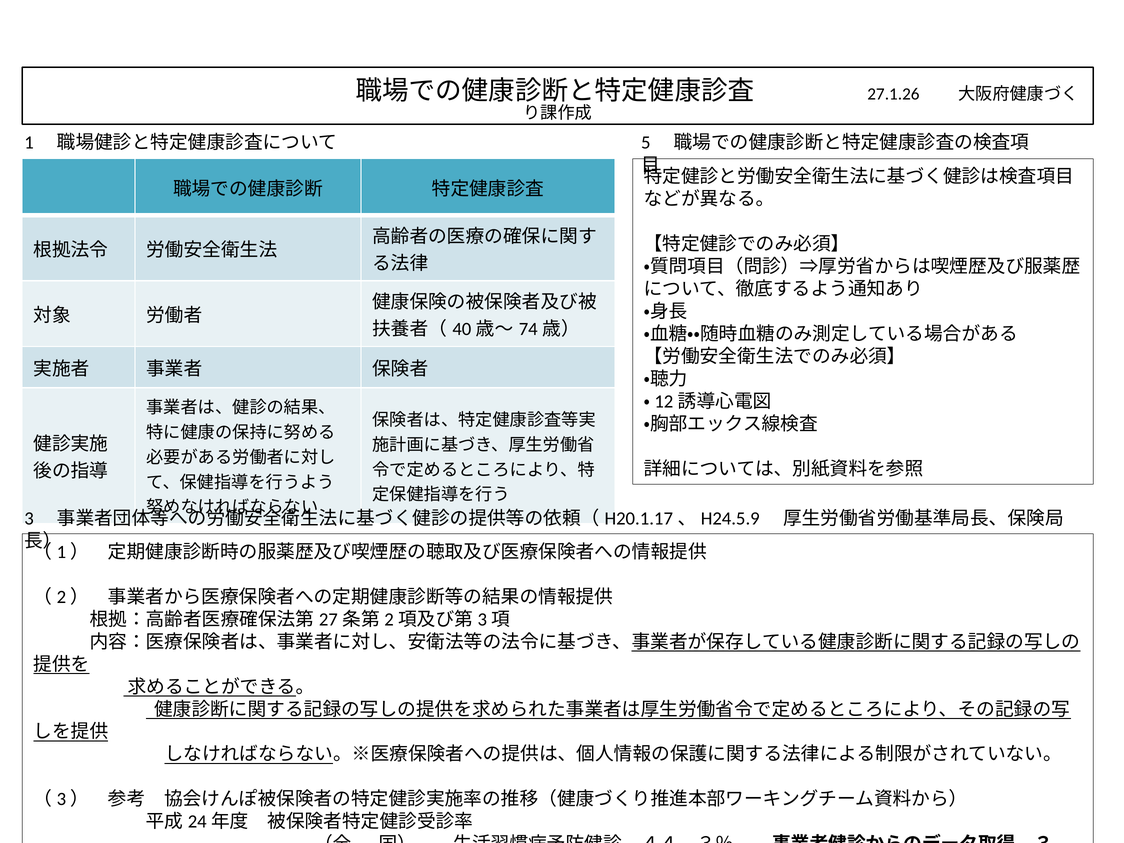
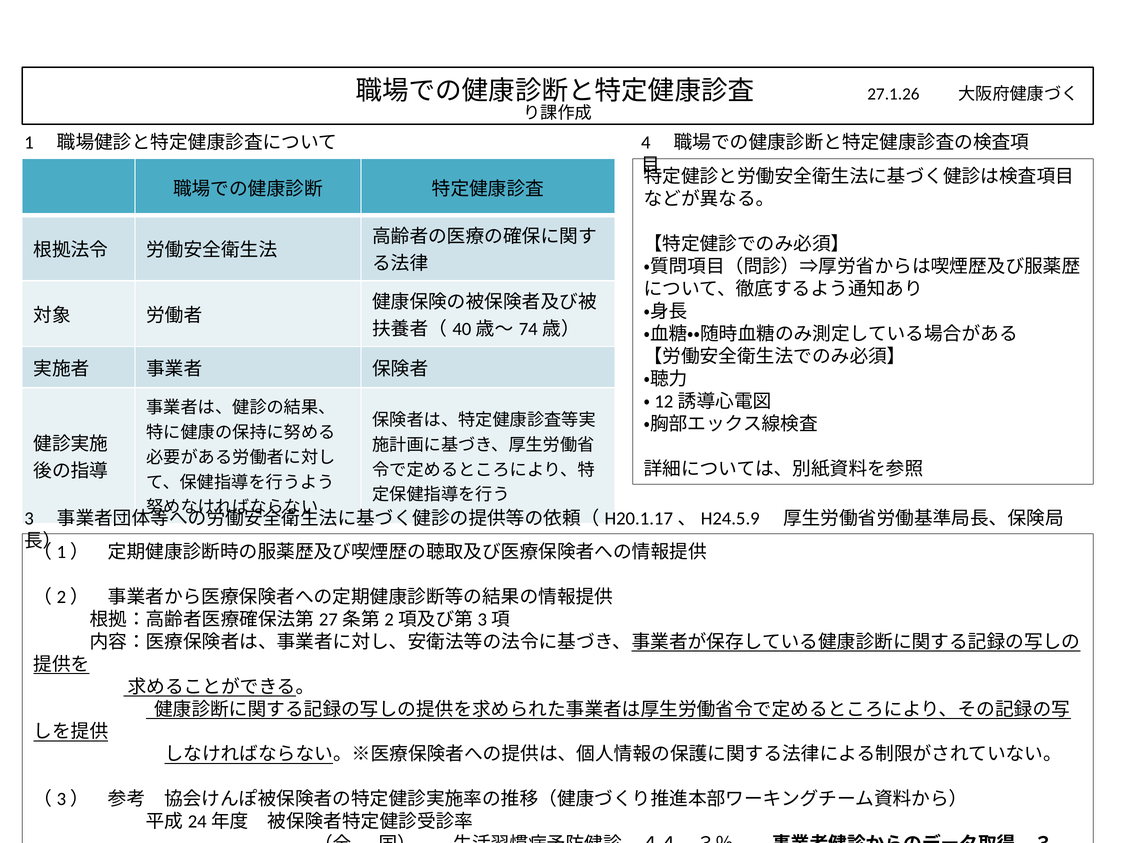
5: 5 -> 4 (646, 143)
